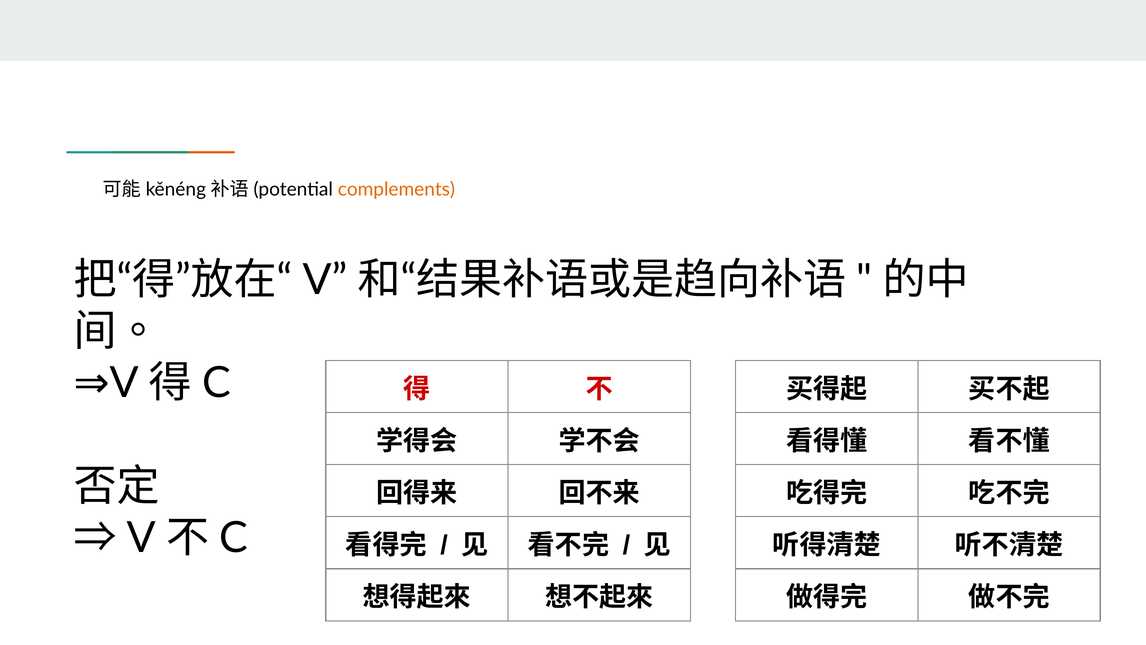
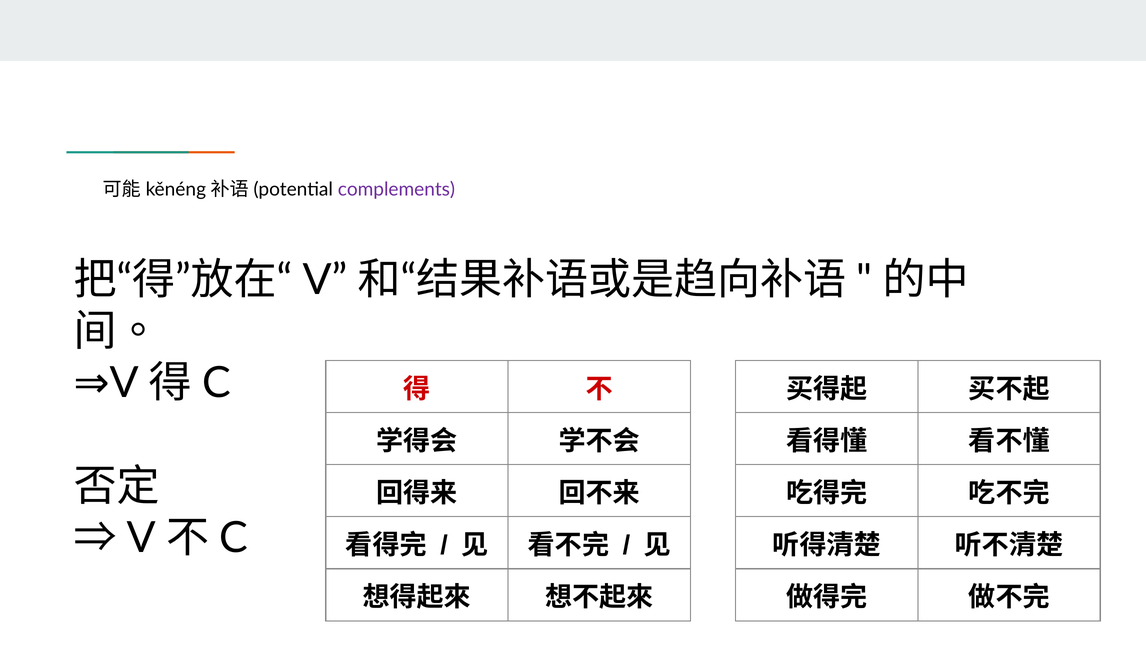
complements colour: orange -> purple (396, 190)
